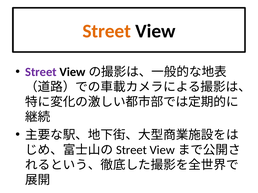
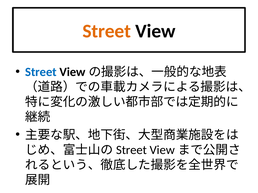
Street colour: purple -> blue (41, 72)
